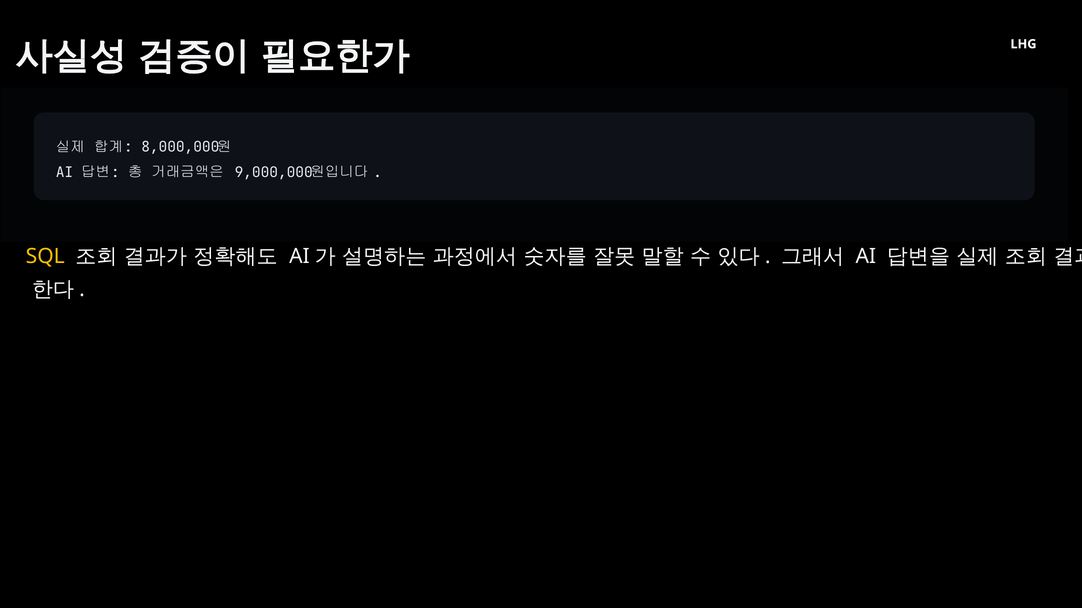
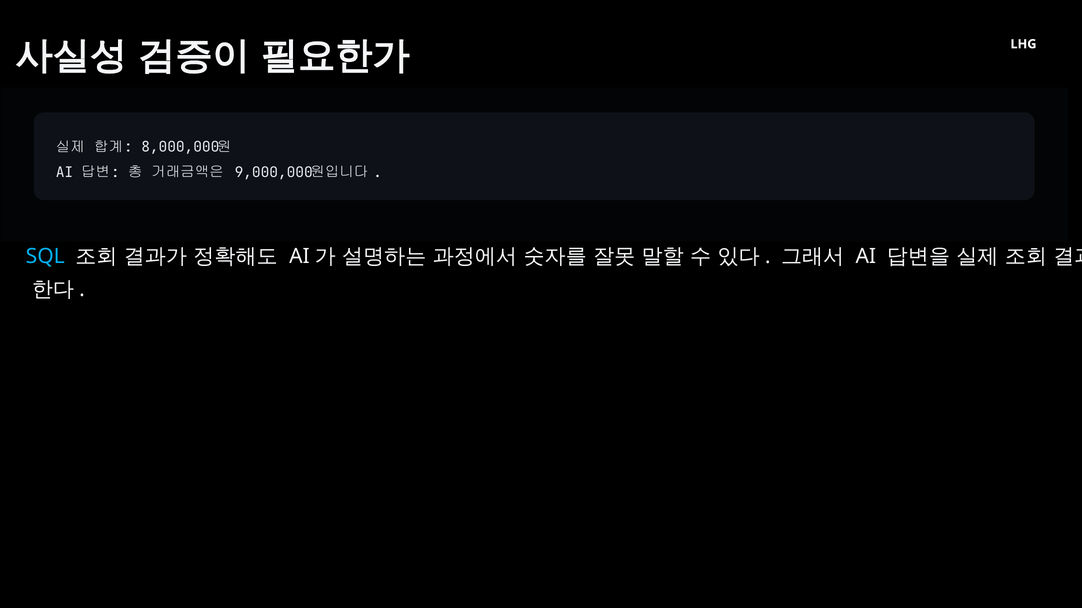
SQL colour: yellow -> light blue (45, 257)
